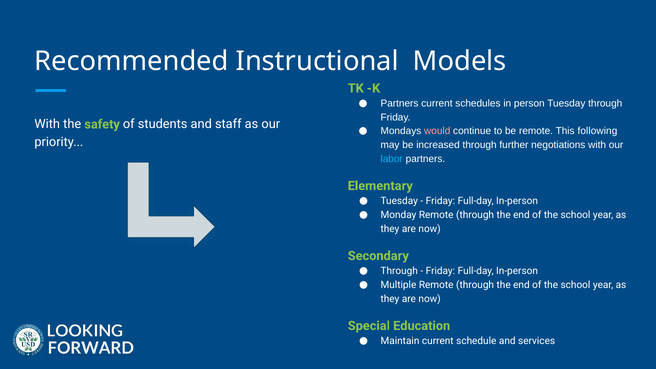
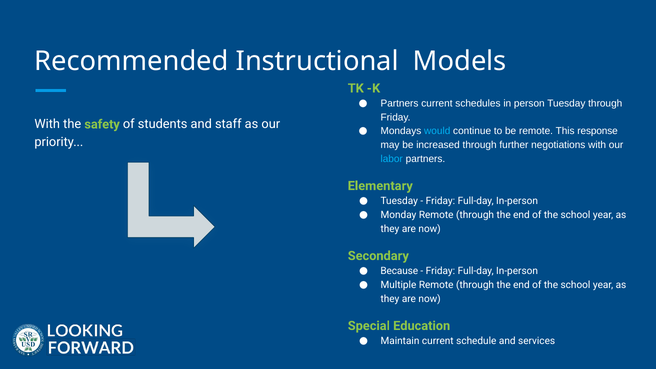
would colour: pink -> light blue (437, 131)
following: following -> response (598, 131)
Through: Through -> Because (399, 271)
